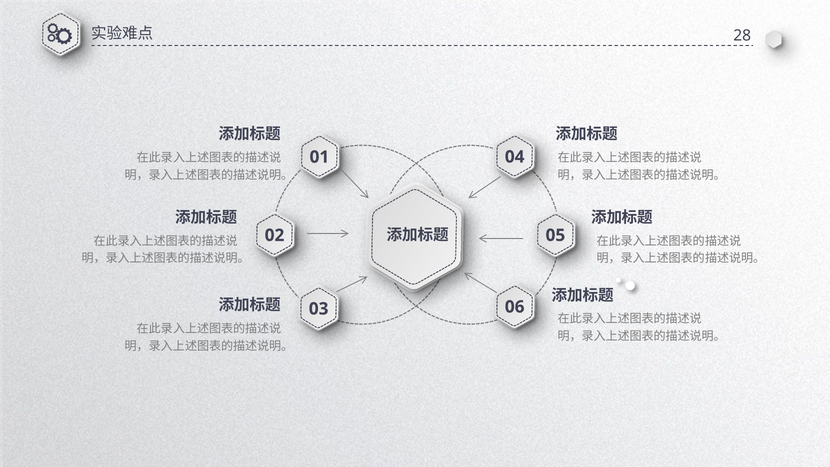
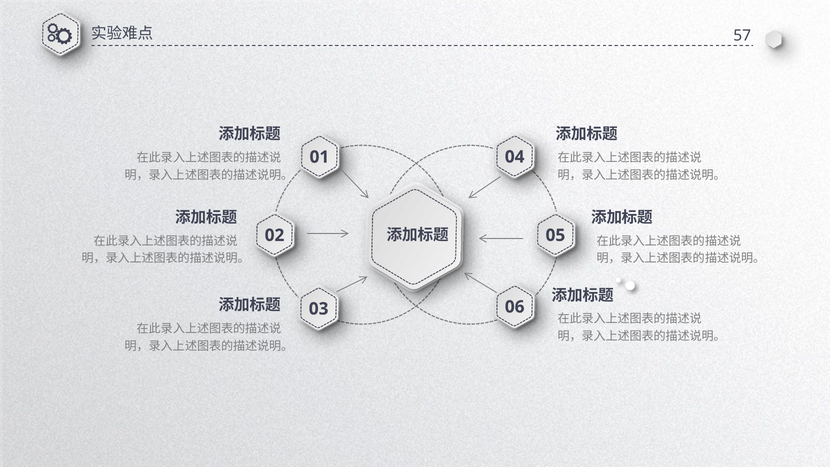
28: 28 -> 57 (742, 35)
